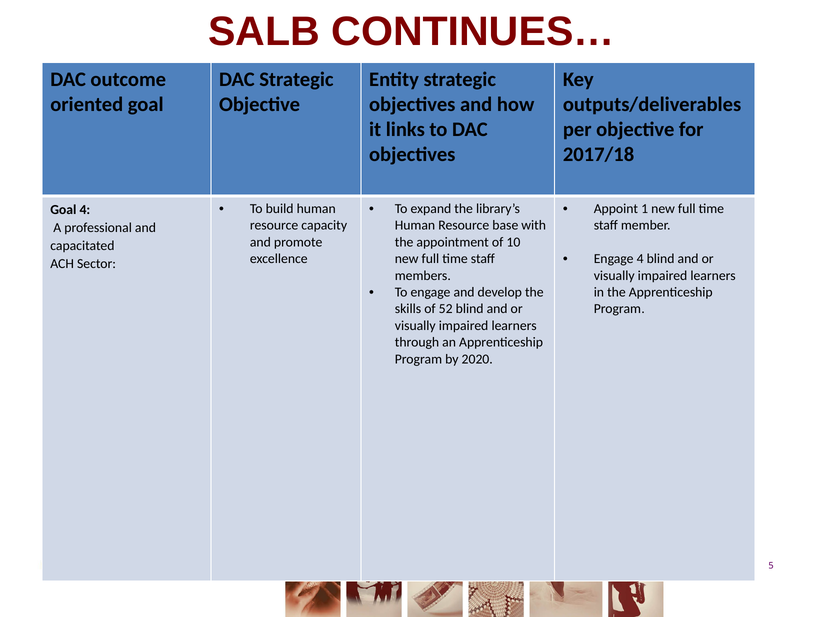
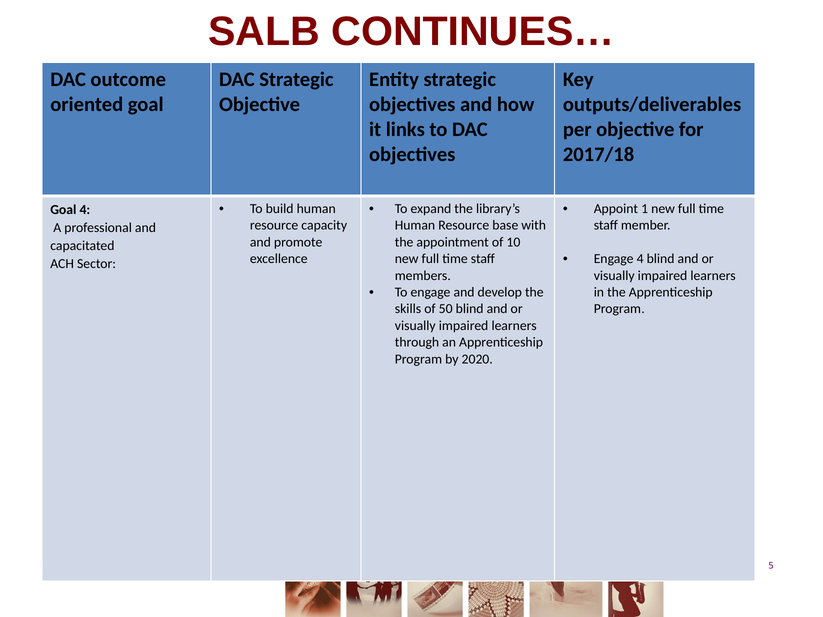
52: 52 -> 50 (446, 309)
